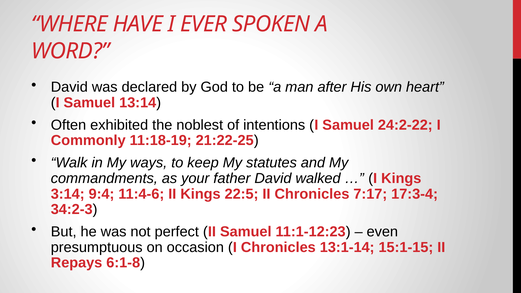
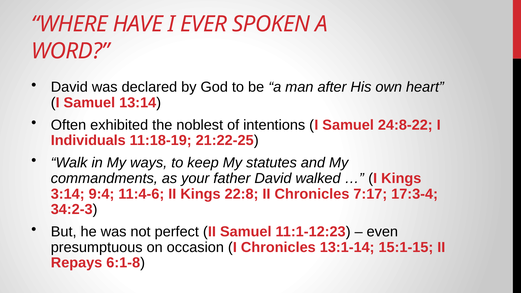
24:2-22: 24:2-22 -> 24:8-22 (405, 125)
Commonly: Commonly -> Individuals (88, 141)
22:5: 22:5 -> 22:8 (242, 194)
